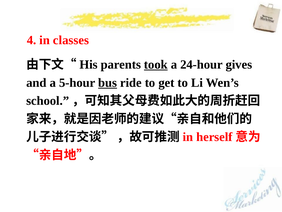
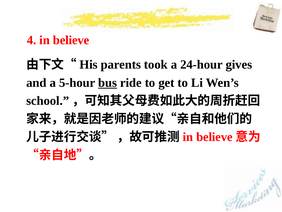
4 in classes: classes -> believe (71, 40)
took underline: present -> none (156, 64)
herself: herself -> believe (214, 137)
